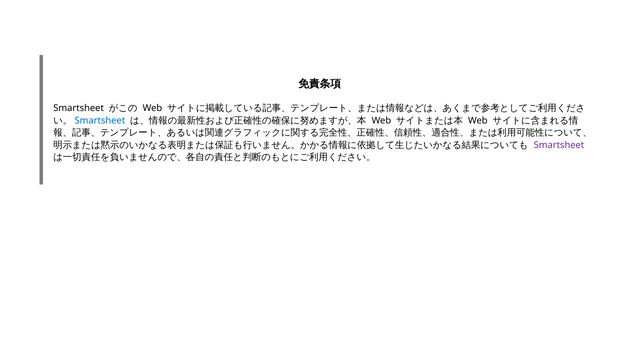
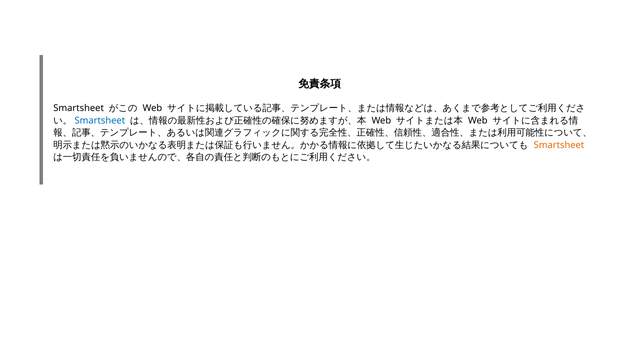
Smartsheet colour: purple -> orange (559, 145)
